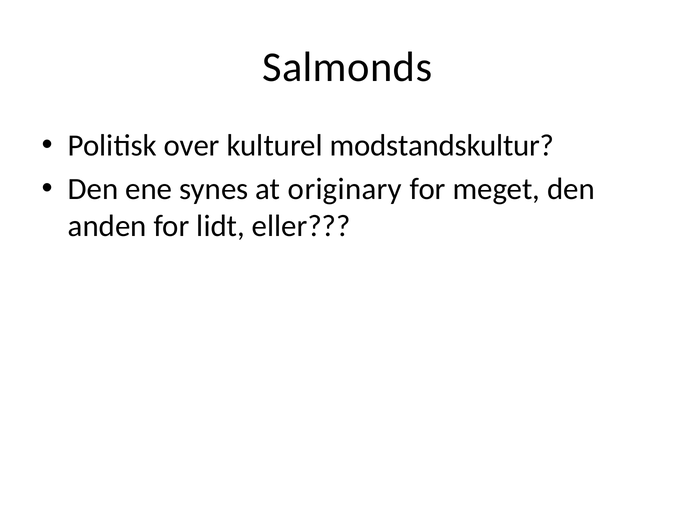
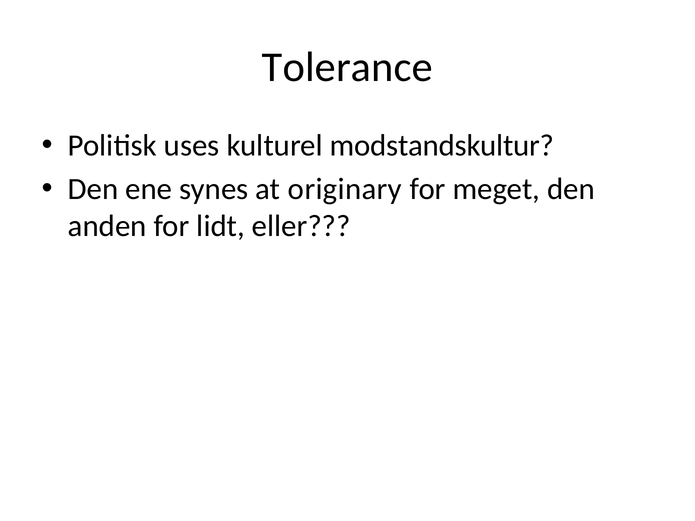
Salmonds: Salmonds -> Tolerance (347, 67)
over: over -> uses (192, 146)
